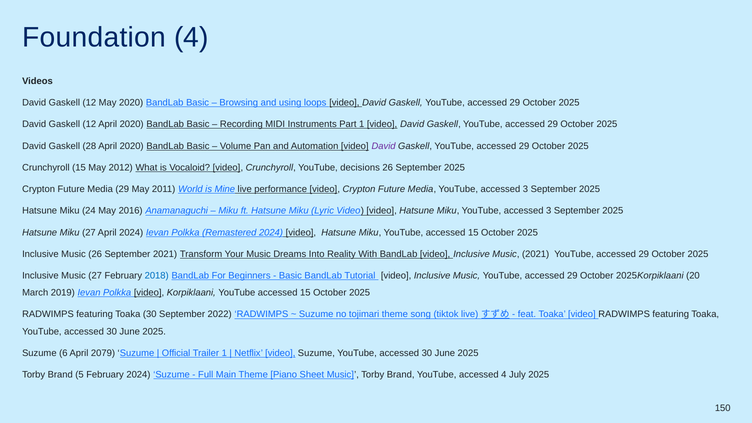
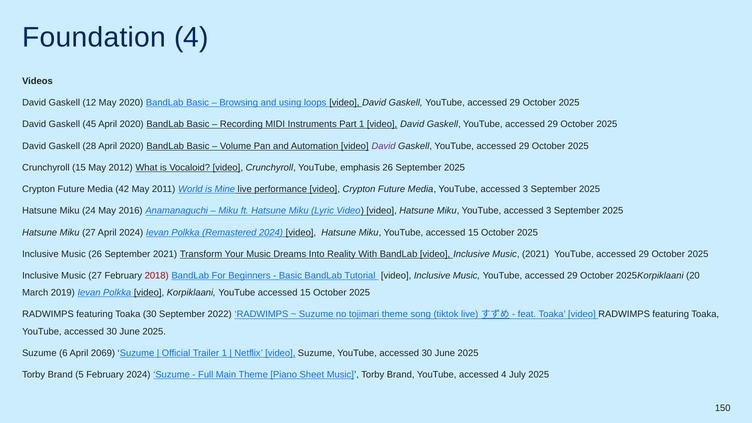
12: 12 -> 45 (89, 124)
decisions: decisions -> emphasis (360, 168)
Media 29: 29 -> 42 (122, 189)
2018 colour: blue -> red (157, 276)
2079: 2079 -> 2069 (103, 353)
